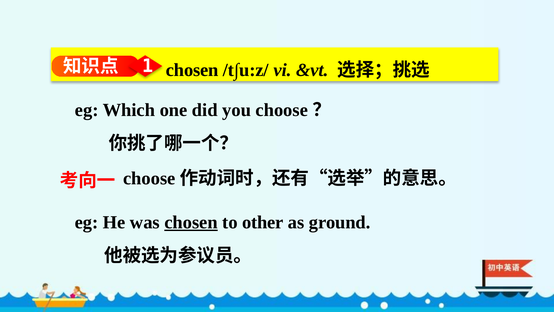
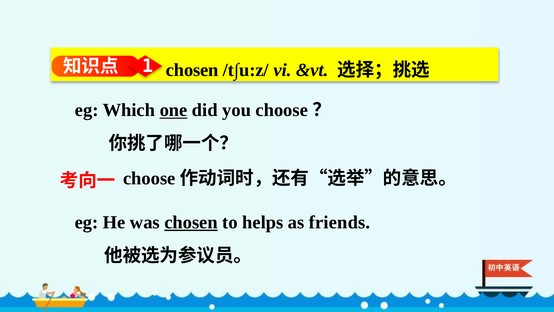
one underline: none -> present (174, 110)
other: other -> helps (263, 222)
ground: ground -> friends (339, 222)
